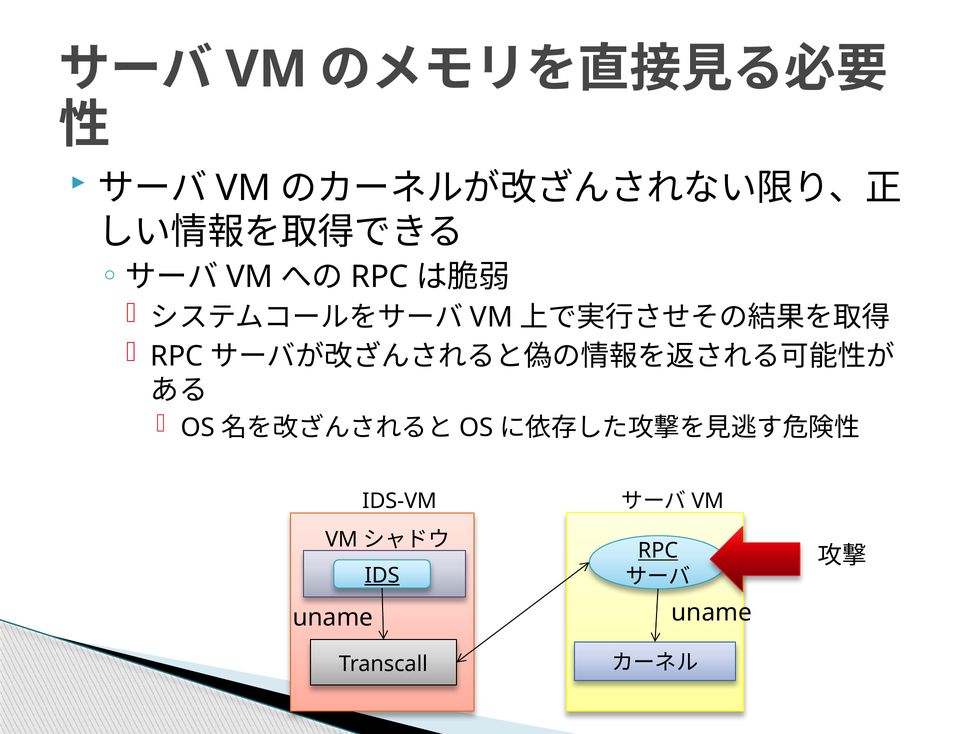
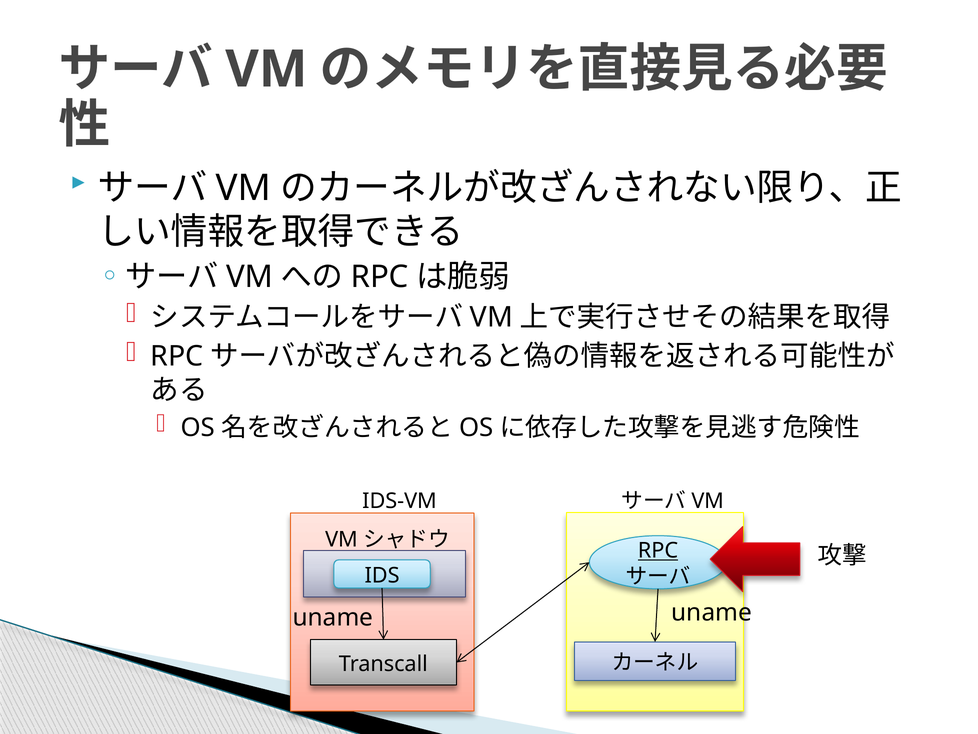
IDS underline: present -> none (382, 575)
